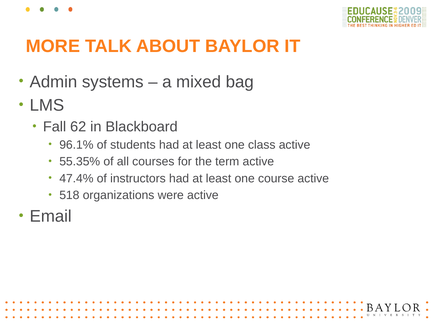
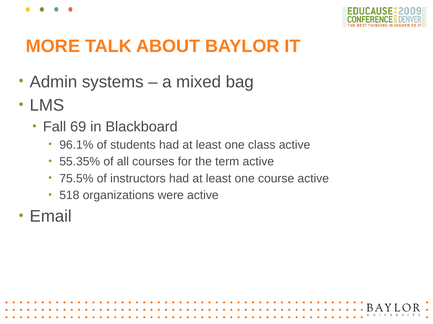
62: 62 -> 69 (78, 127)
47.4%: 47.4% -> 75.5% (76, 179)
